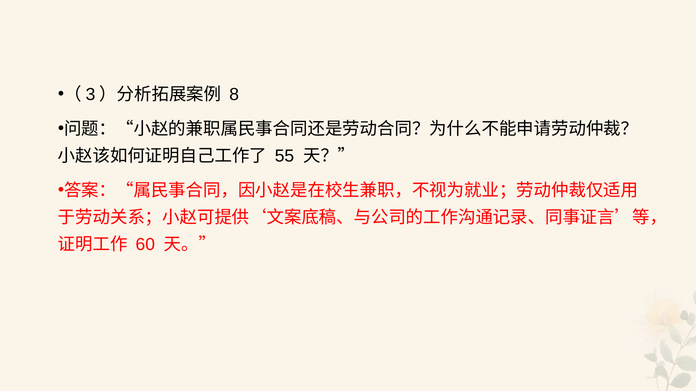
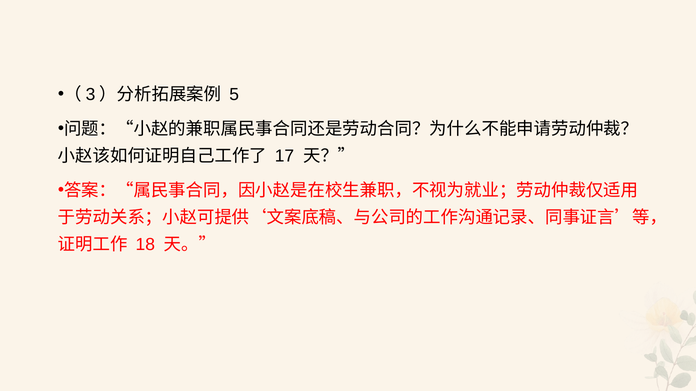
8: 8 -> 5 (234, 95)
55: 55 -> 17 (284, 156)
60: 60 -> 18 (145, 245)
